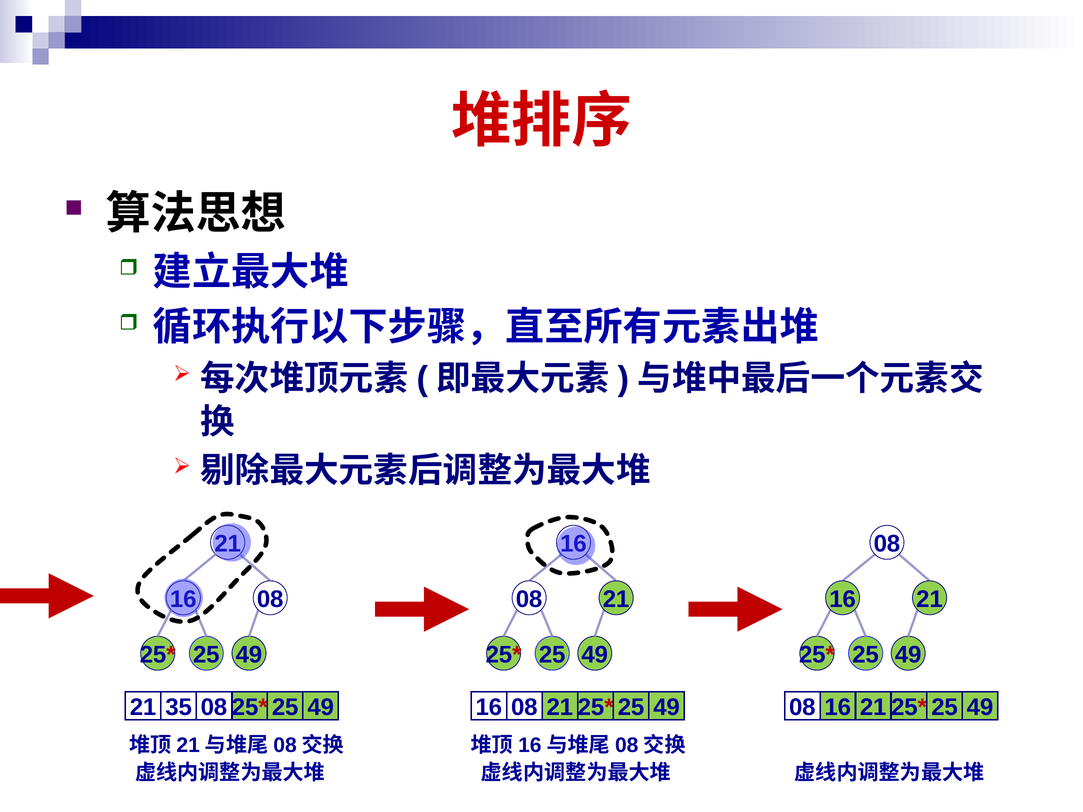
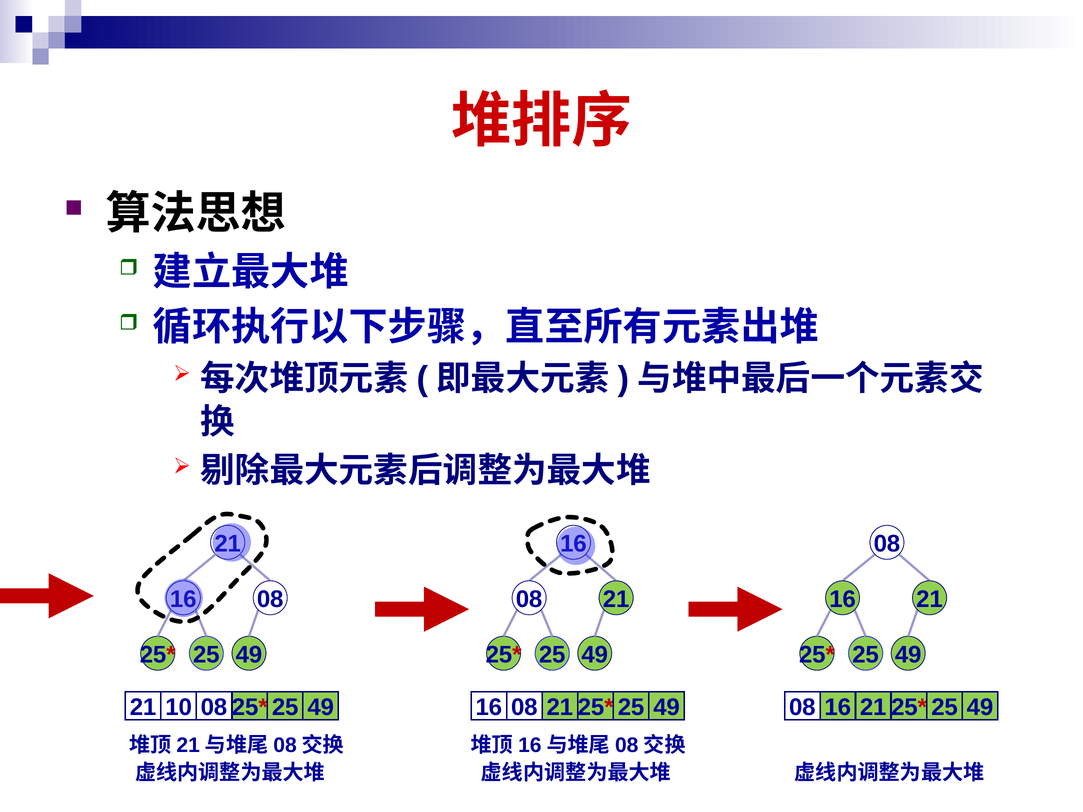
35: 35 -> 10 (179, 708)
